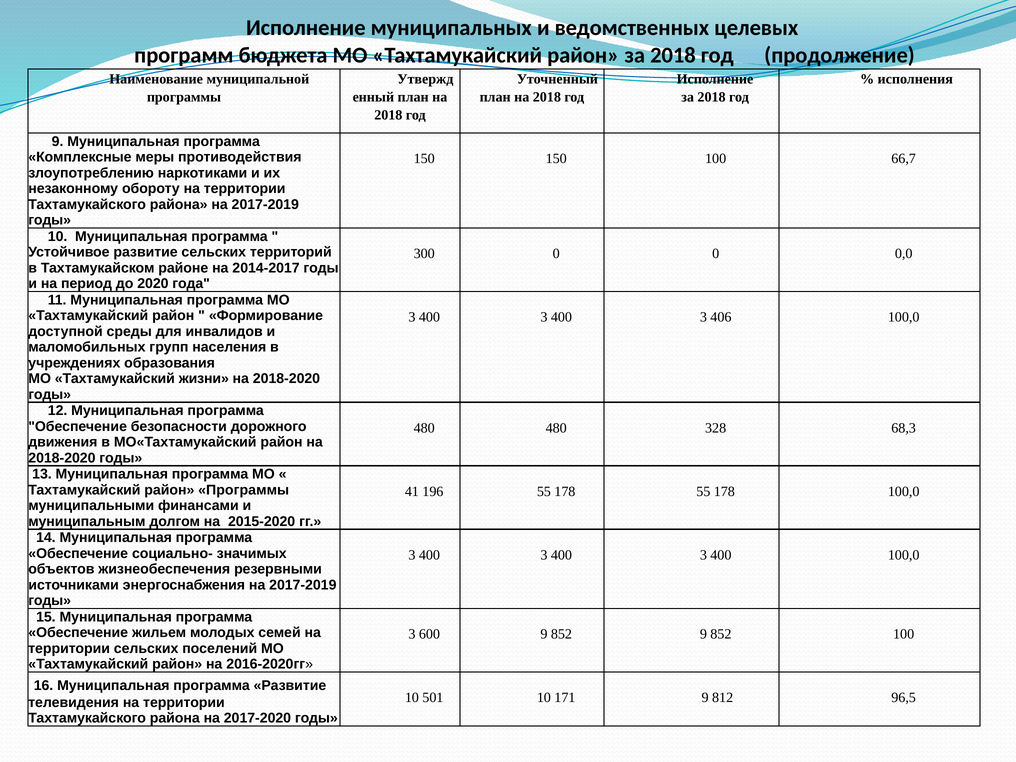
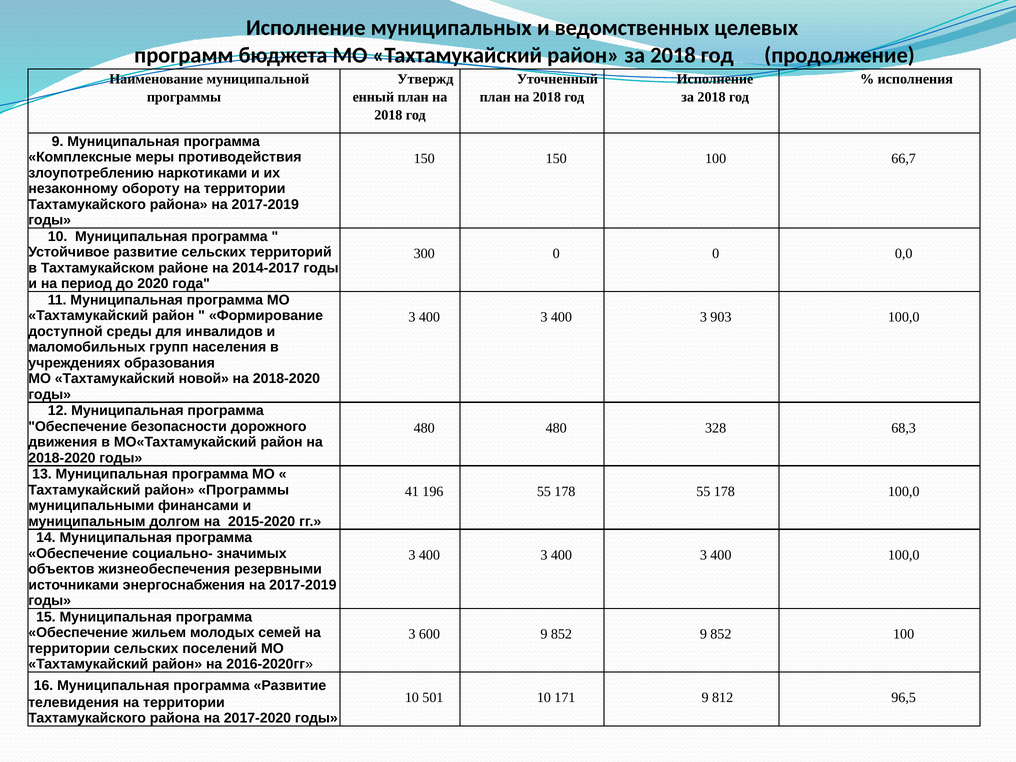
406: 406 -> 903 (721, 317)
жизни: жизни -> новой (204, 379)
